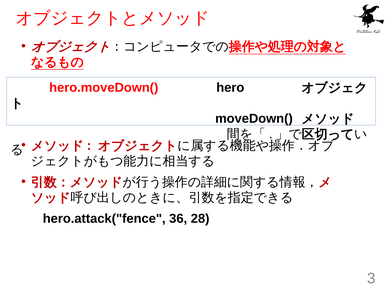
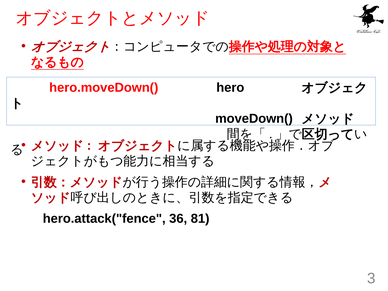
28: 28 -> 81 (200, 219)
